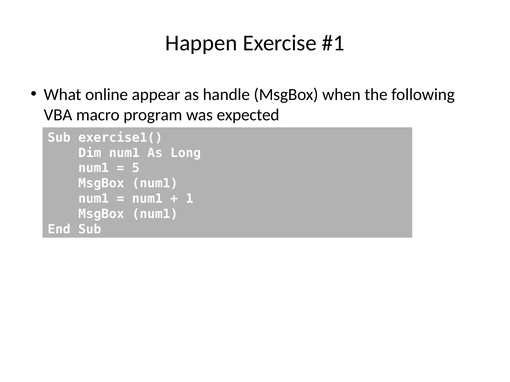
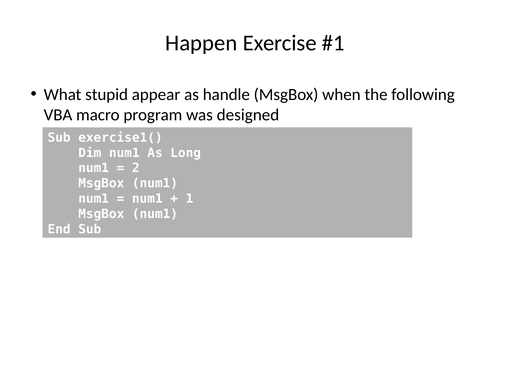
online: online -> stupid (107, 95)
expected: expected -> designed (248, 115)
5: 5 -> 2 (136, 168)
